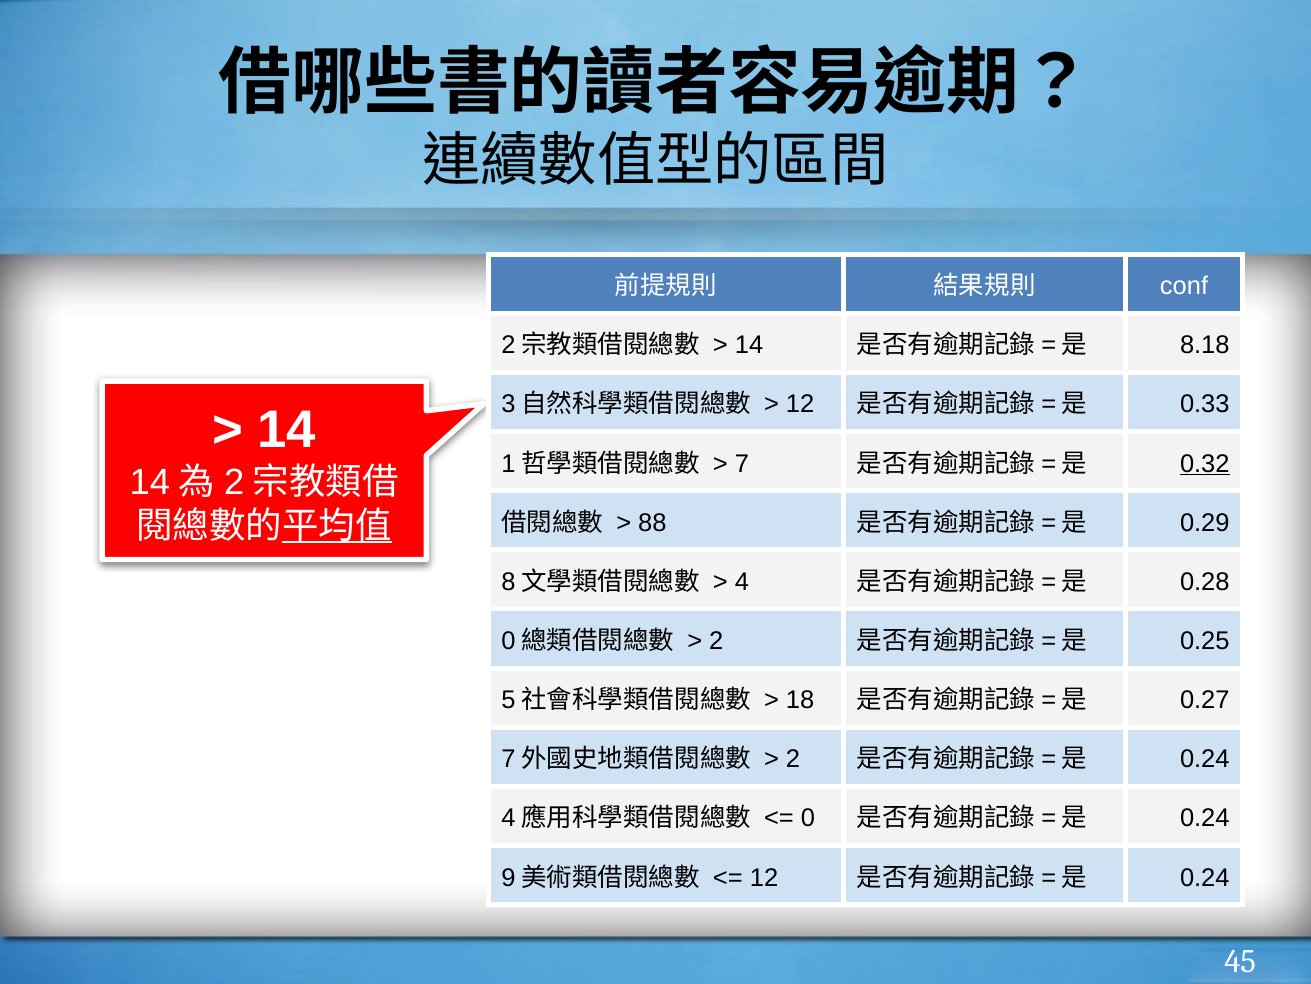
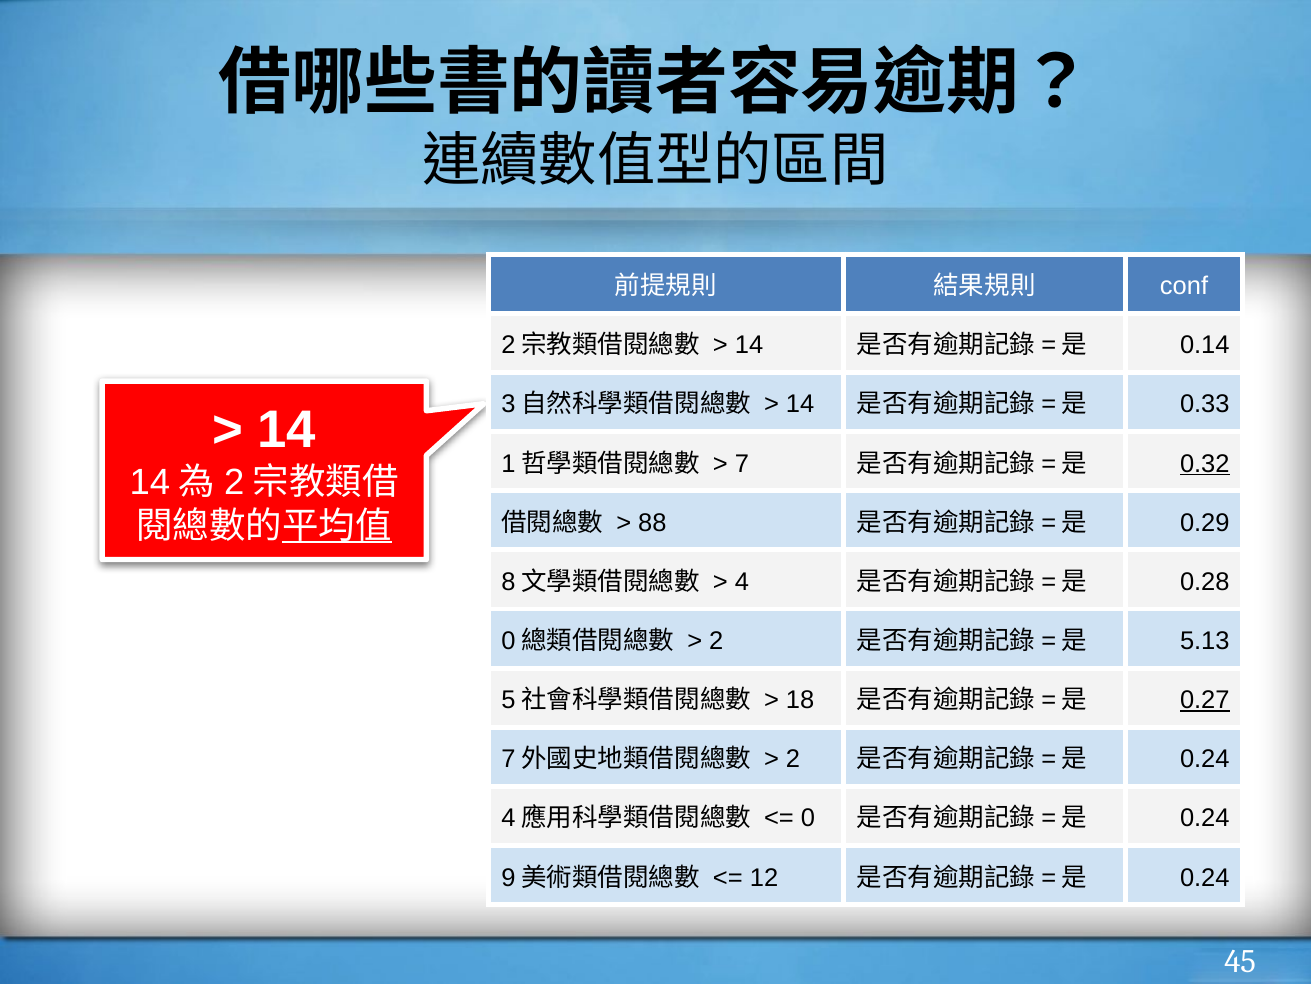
8.18: 8.18 -> 0.14 (1205, 345)
12: 12 -> 14 (800, 404)
0.25: 0.25 -> 5.13 (1205, 641)
0.27 underline: none -> present (1205, 700)
